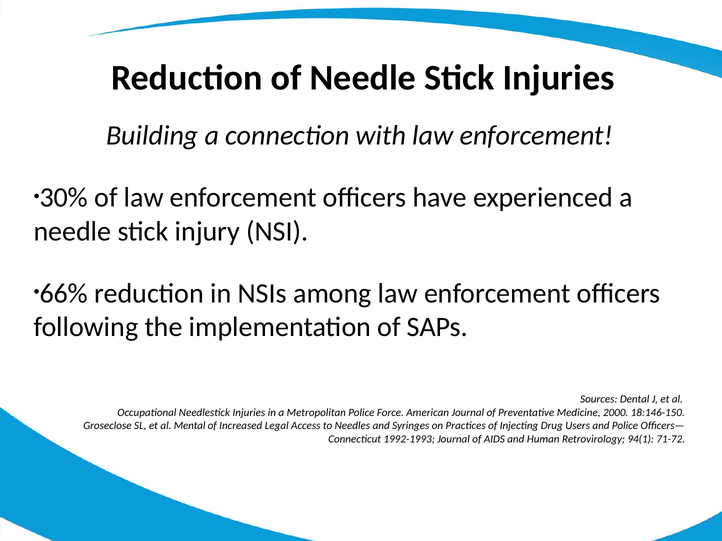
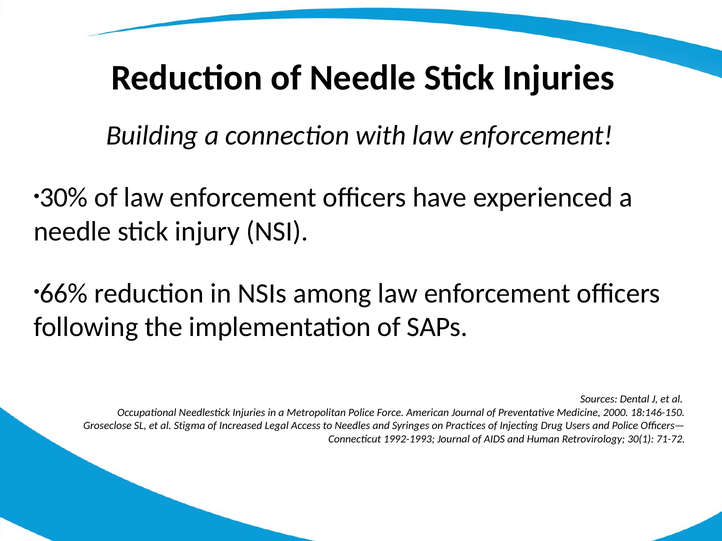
Mental: Mental -> Stigma (190, 426)
94(1: 94(1 -> 30(1 (641, 439)
